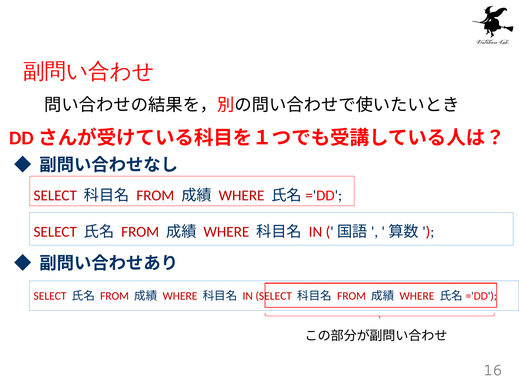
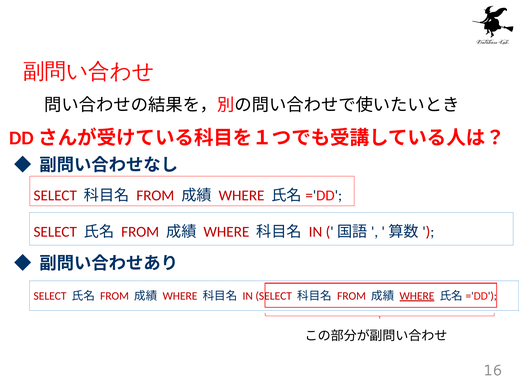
WHERE underline: none -> present (417, 296)
